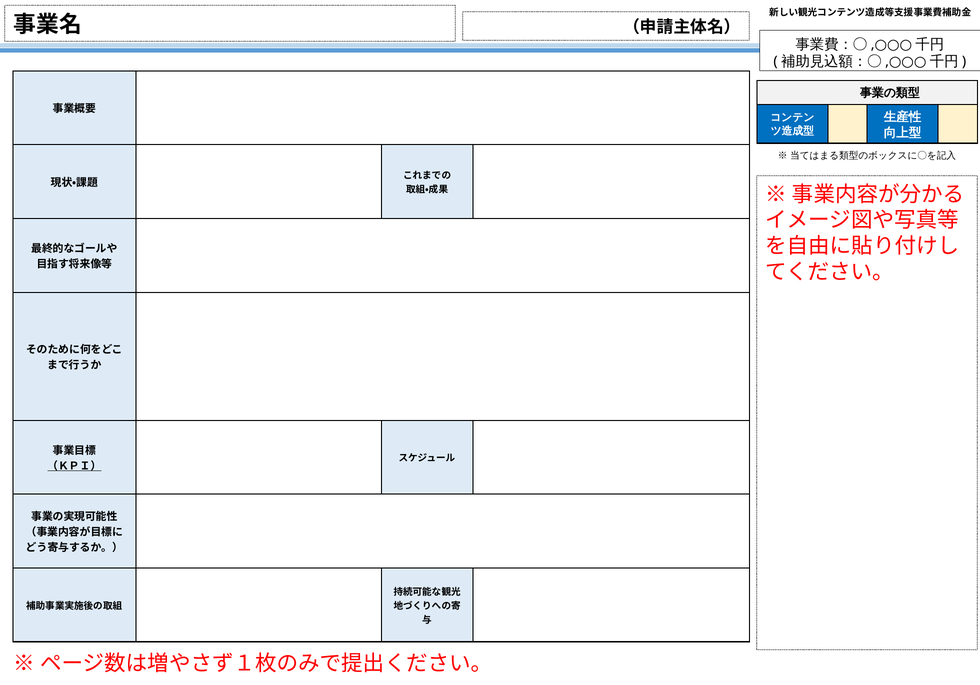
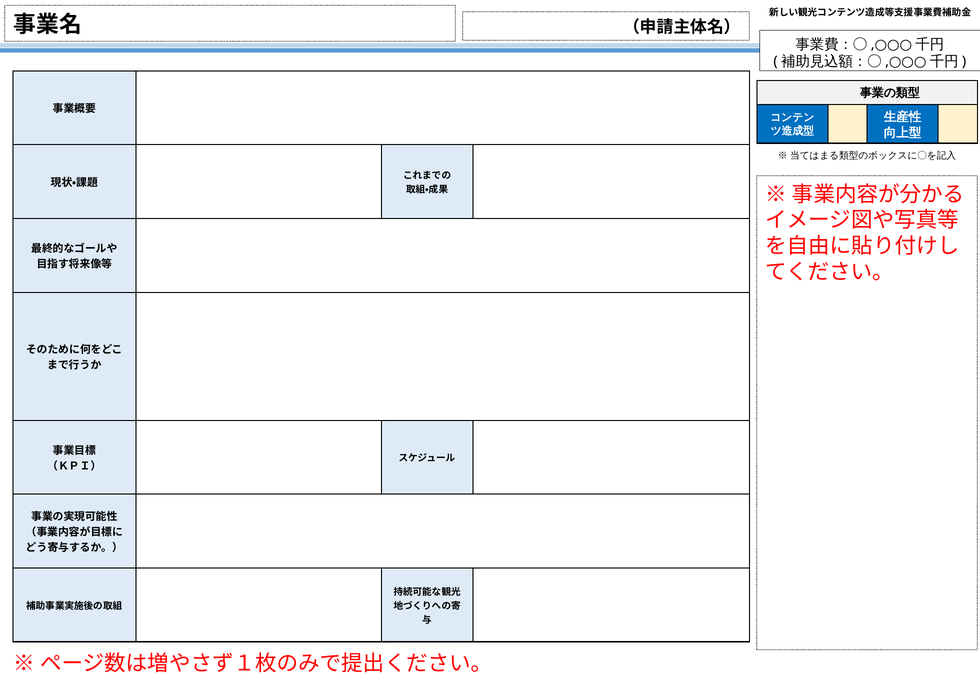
（ＫＰＩ） underline: present -> none (74, 466)
